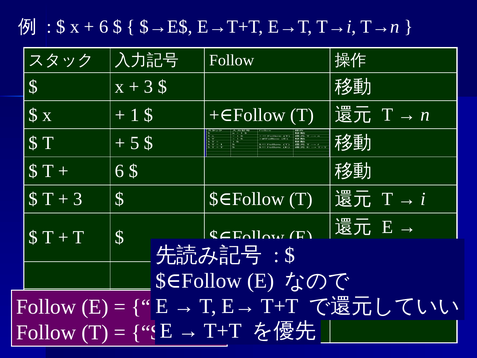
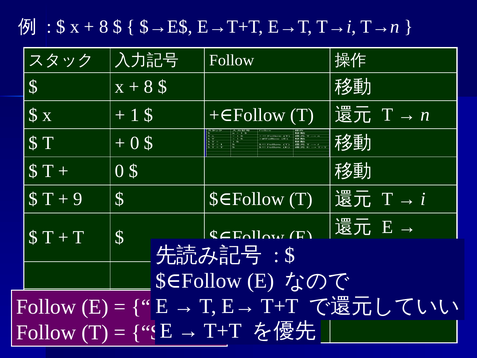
6: 6 -> 8 (104, 27)
3: 3 -> 8 (149, 87)
5: 5 -> 0 (135, 143)
6: 6 -> 0 (120, 171)
3: 3 -> 9 (78, 199)
